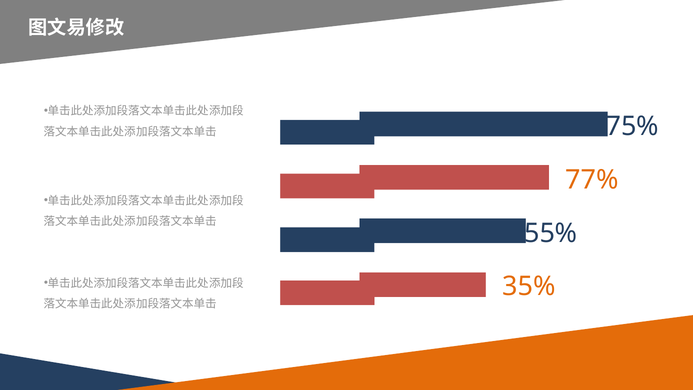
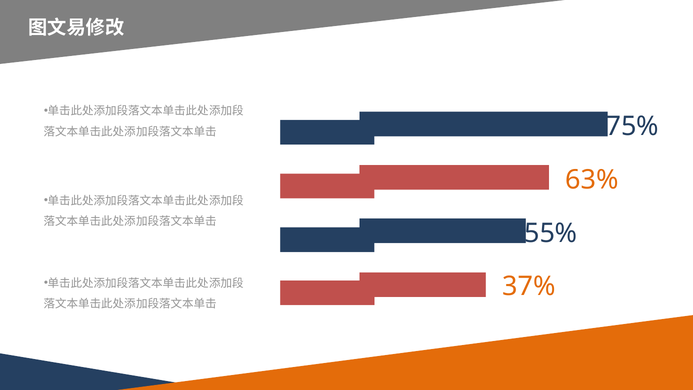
77%: 77% -> 63% (592, 180)
35%: 35% -> 37% (529, 286)
